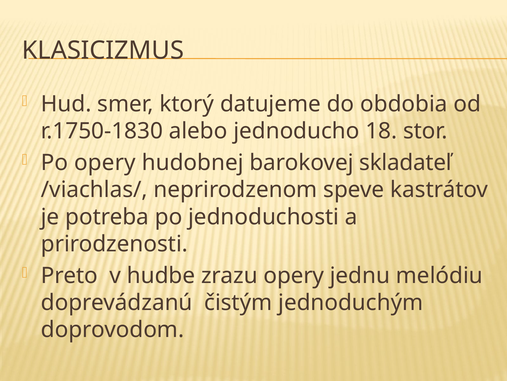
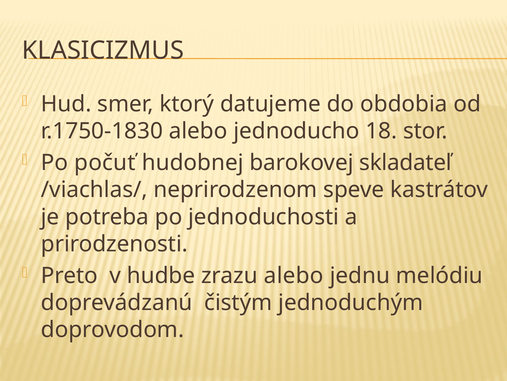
Po opery: opery -> počuť (105, 162)
zrazu opery: opery -> alebo (294, 275)
